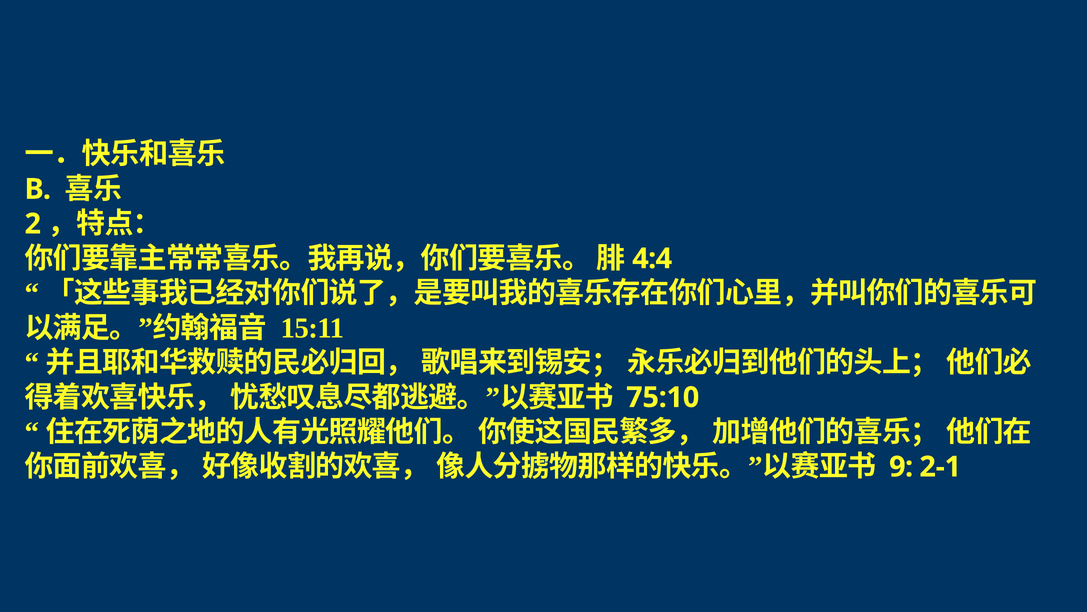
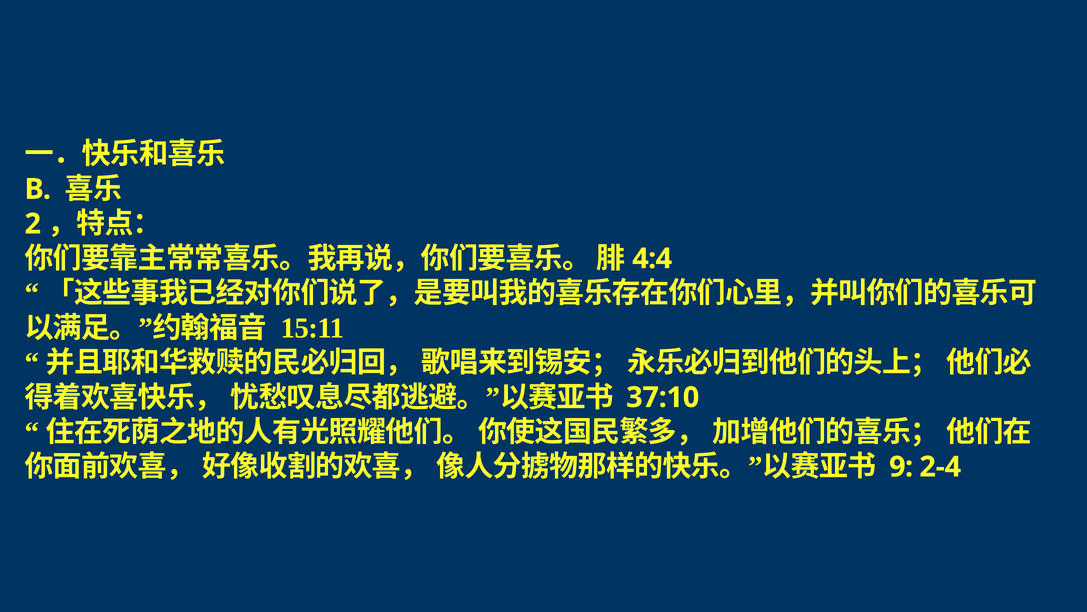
75:10: 75:10 -> 37:10 (663, 397)
2-1: 2-1 -> 2-4 (940, 466)
